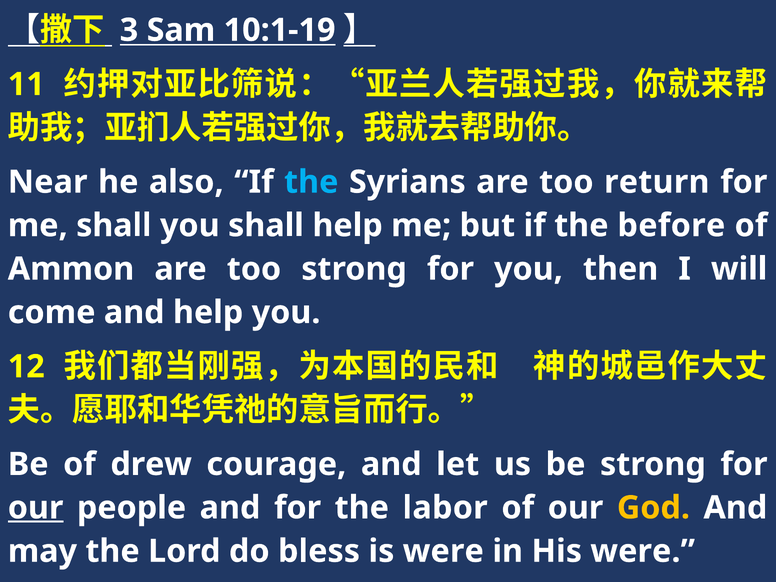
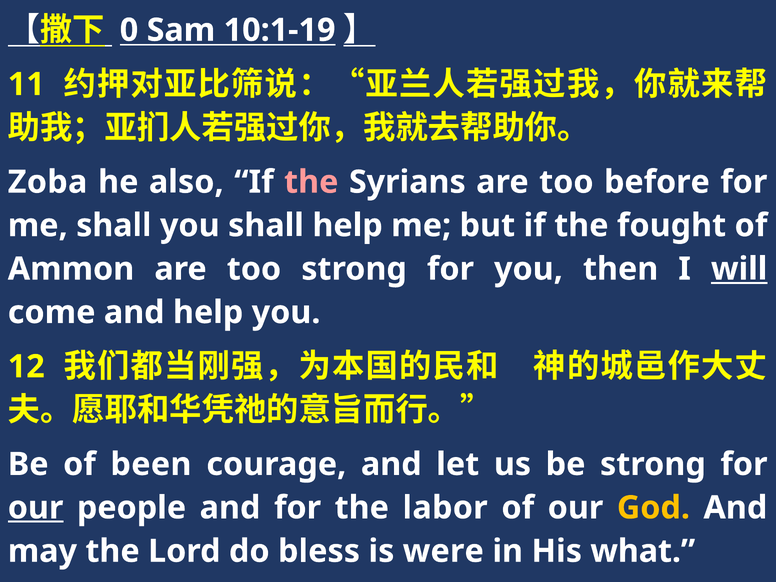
3: 3 -> 0 (129, 30)
Near: Near -> Zoba (48, 182)
the colour: light blue -> pink (311, 182)
return: return -> before (657, 182)
before: before -> fought (672, 226)
will underline: none -> present (739, 269)
drew: drew -> been (151, 464)
His were: were -> what (643, 551)
